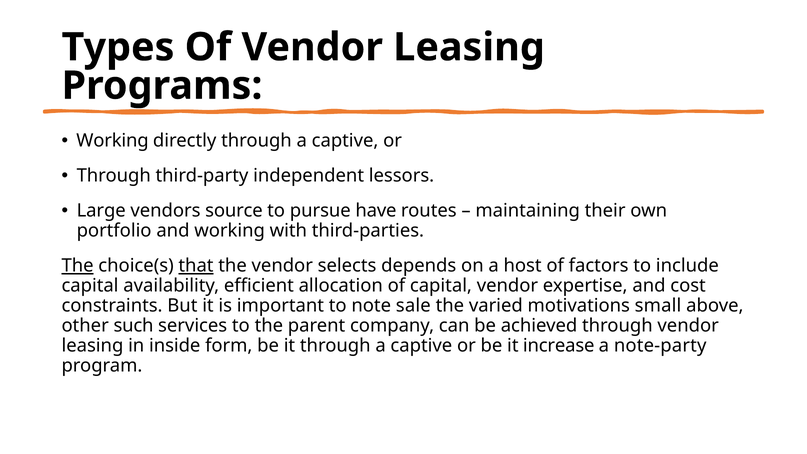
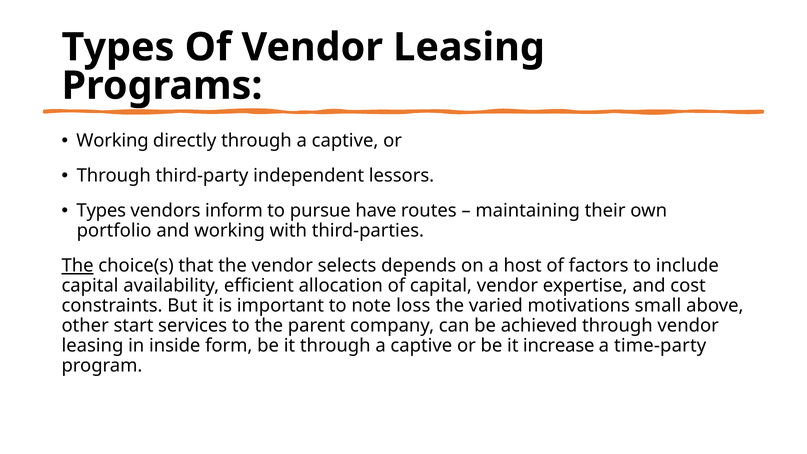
Large: Large -> Types (101, 211)
source: source -> inform (234, 211)
that underline: present -> none (196, 266)
sale: sale -> loss (413, 306)
such: such -> start (133, 326)
note-party: note-party -> time-party (660, 346)
